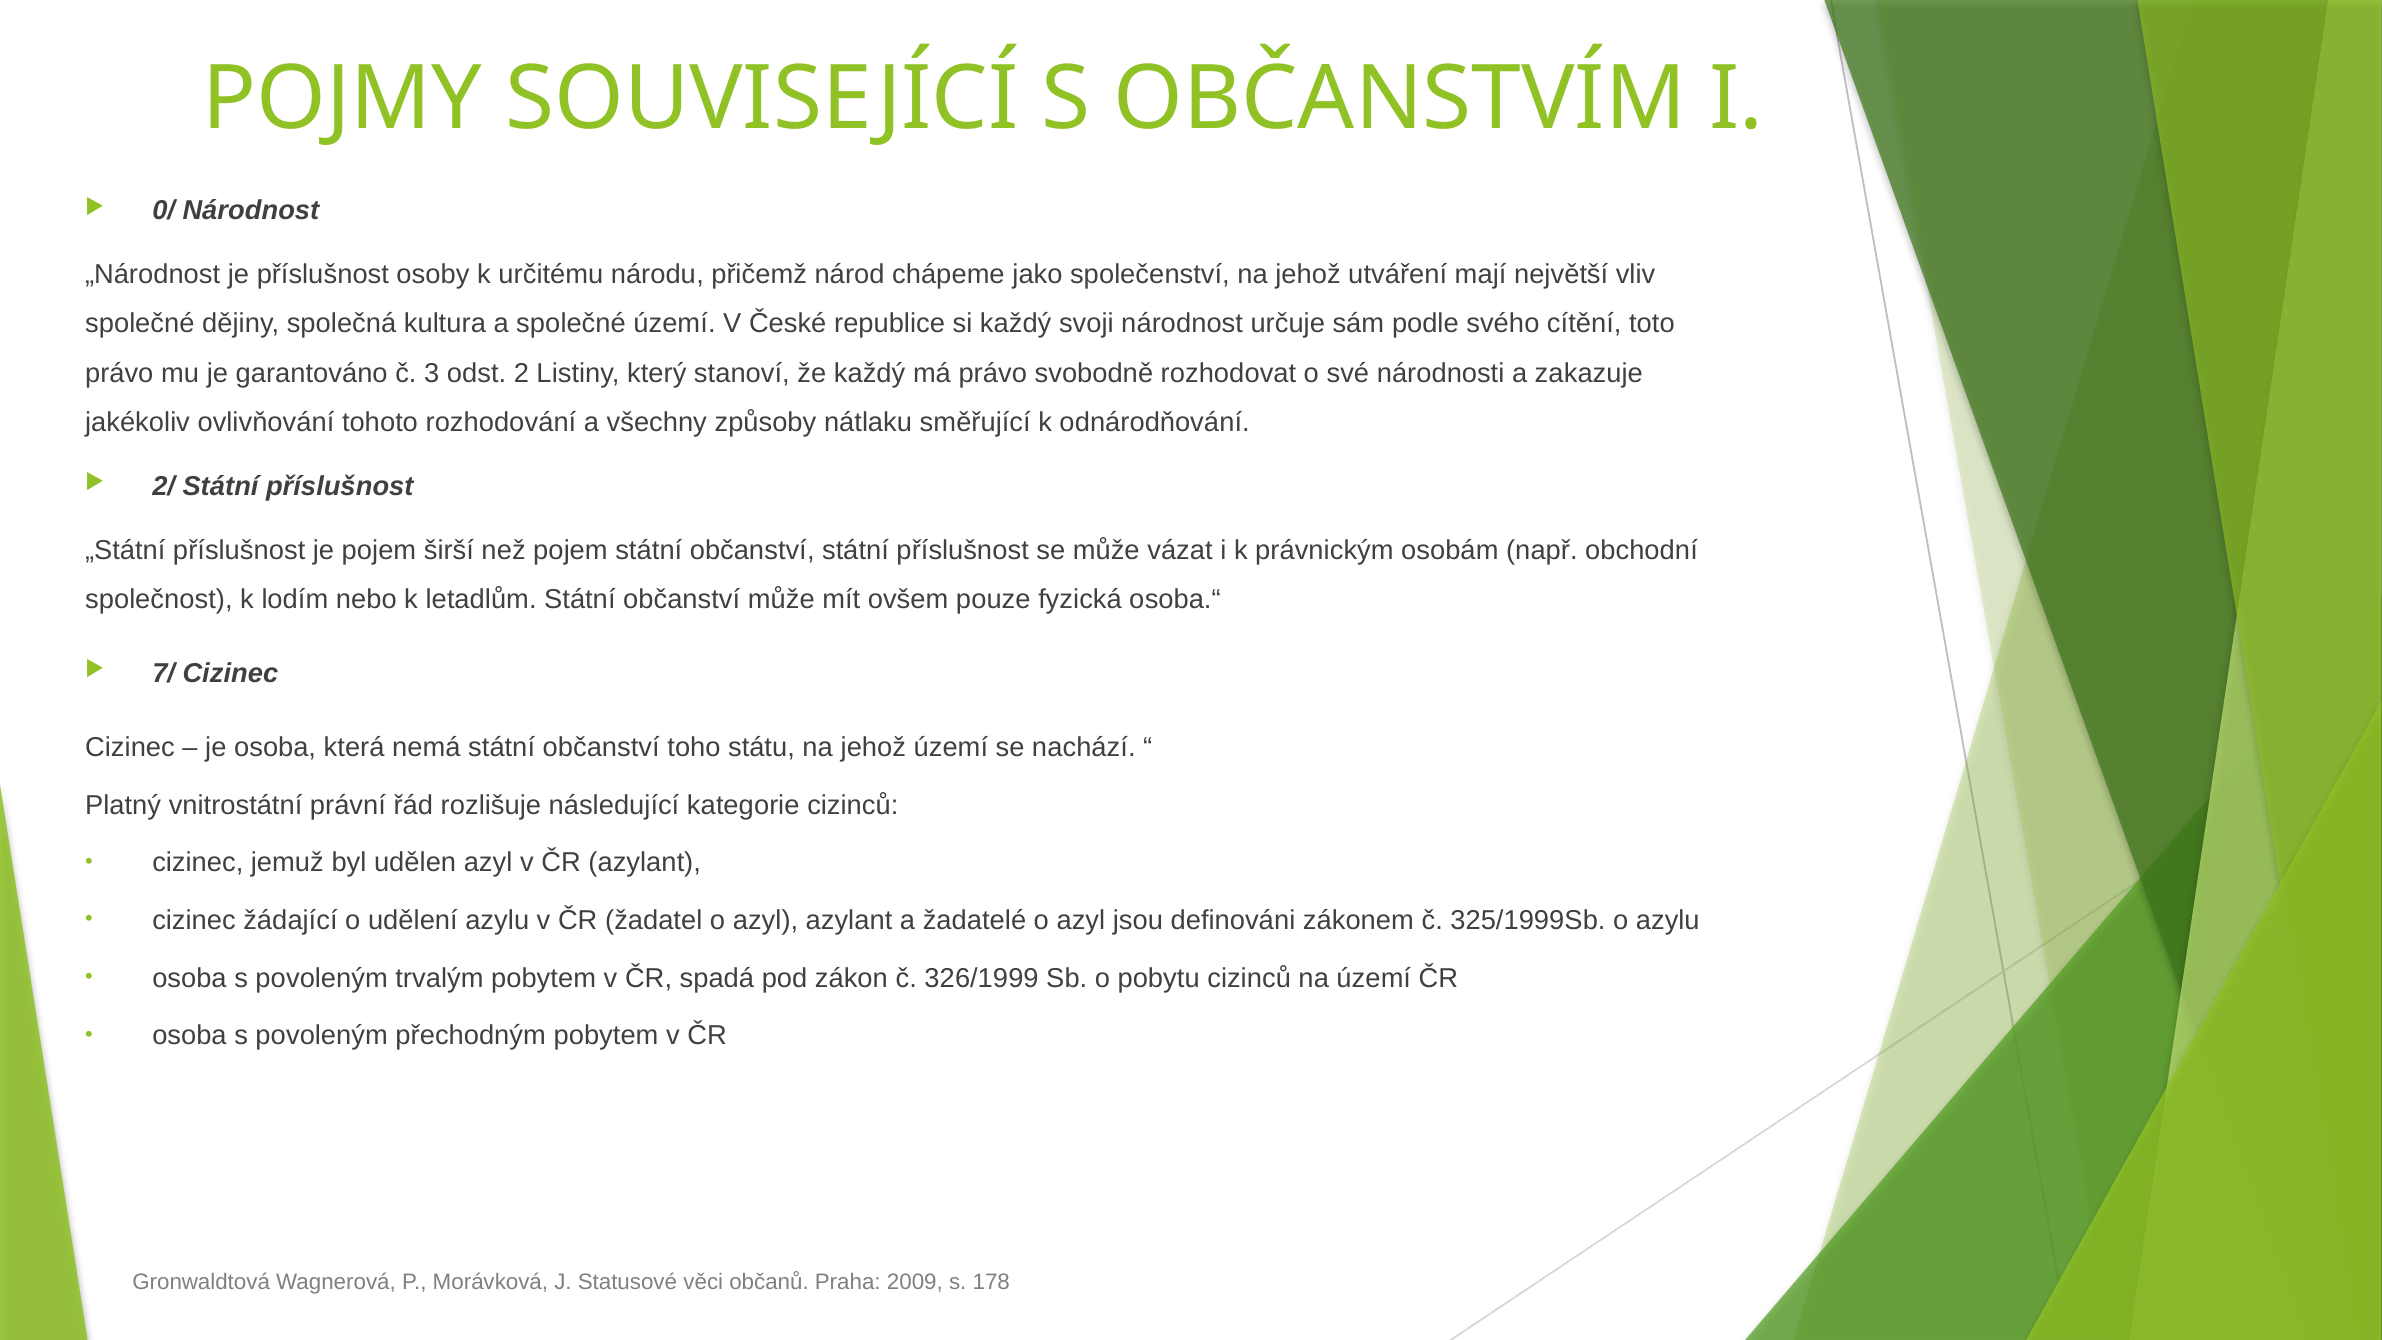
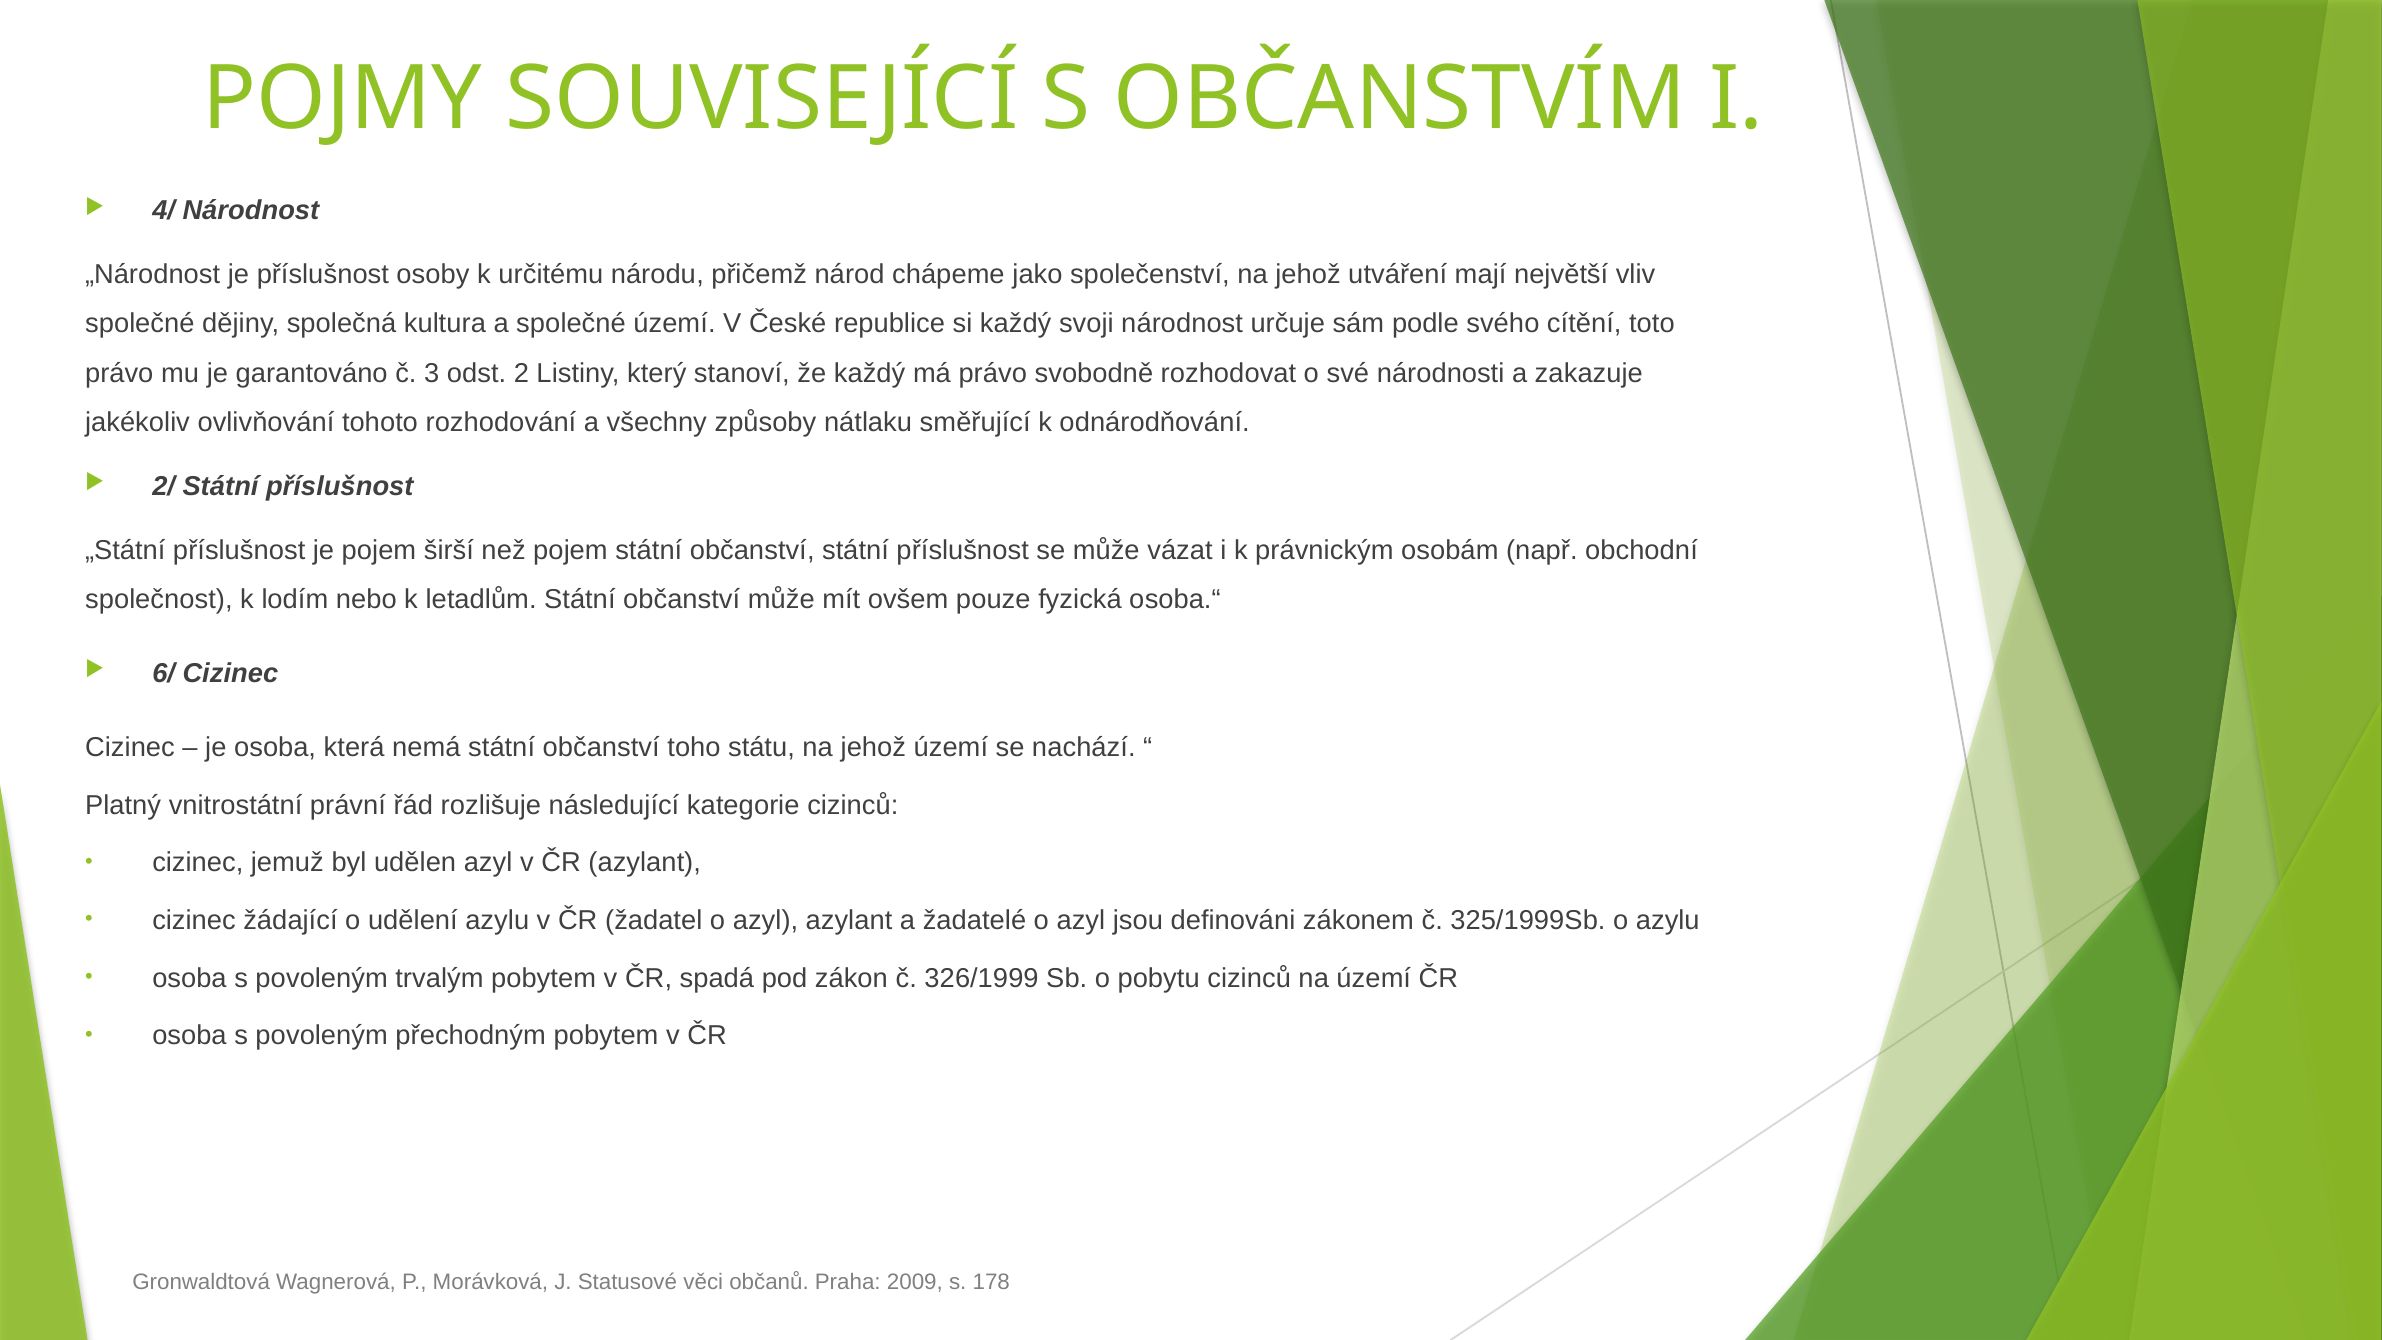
0/: 0/ -> 4/ (164, 211)
7/: 7/ -> 6/ (164, 674)
